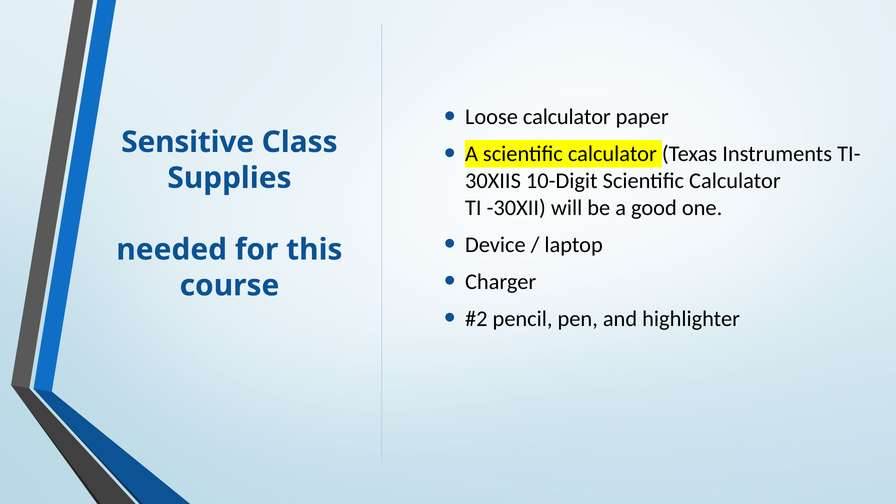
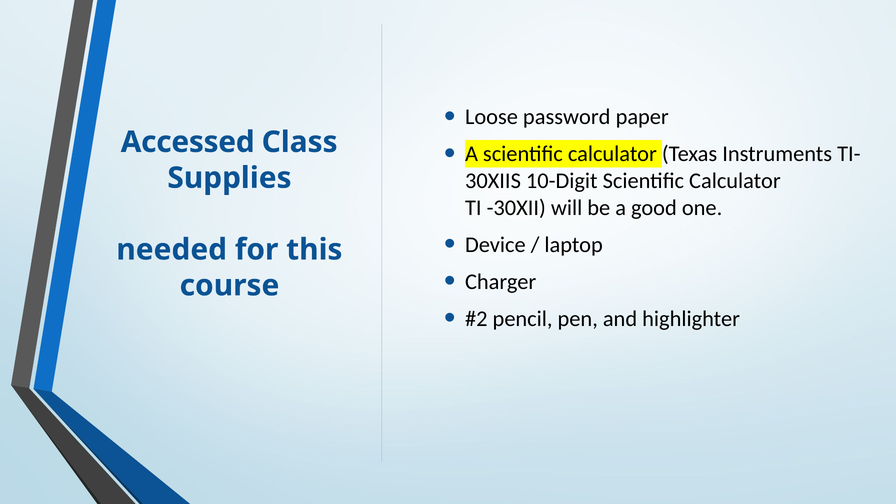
Loose calculator: calculator -> password (567, 117)
Sensitive: Sensitive -> Accessed (188, 142)
